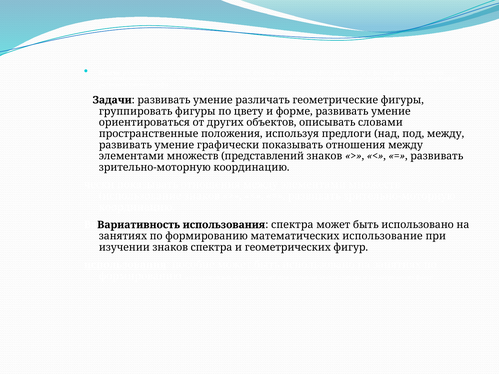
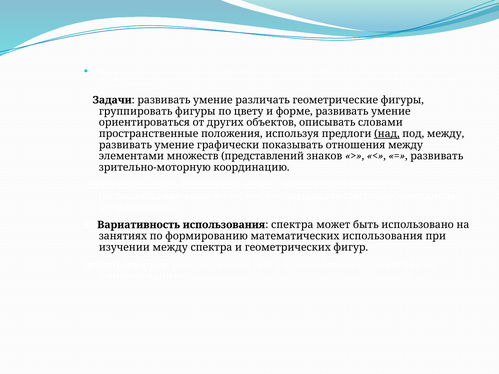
над underline: none -> present (387, 134)
математических использование: использование -> использования (382, 236)
изучении знаков: знаков -> между (170, 247)
